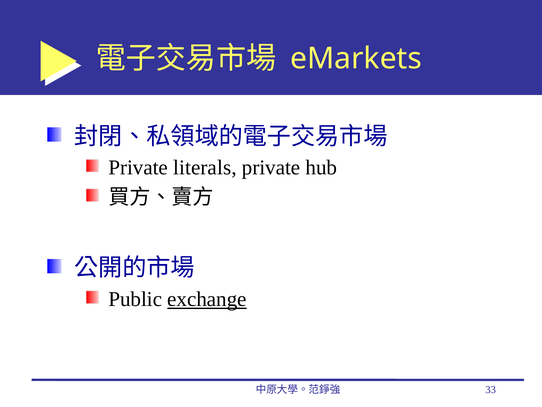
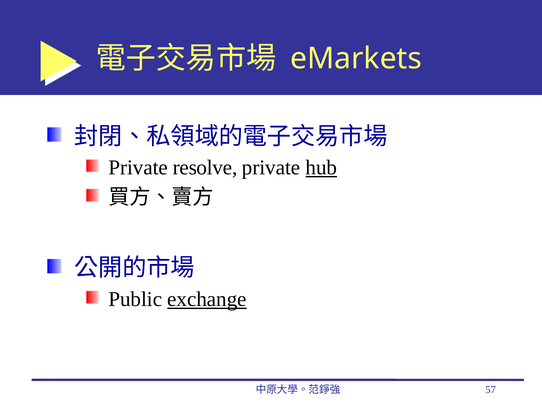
literals: literals -> resolve (205, 167)
hub underline: none -> present (321, 167)
33: 33 -> 57 (491, 389)
